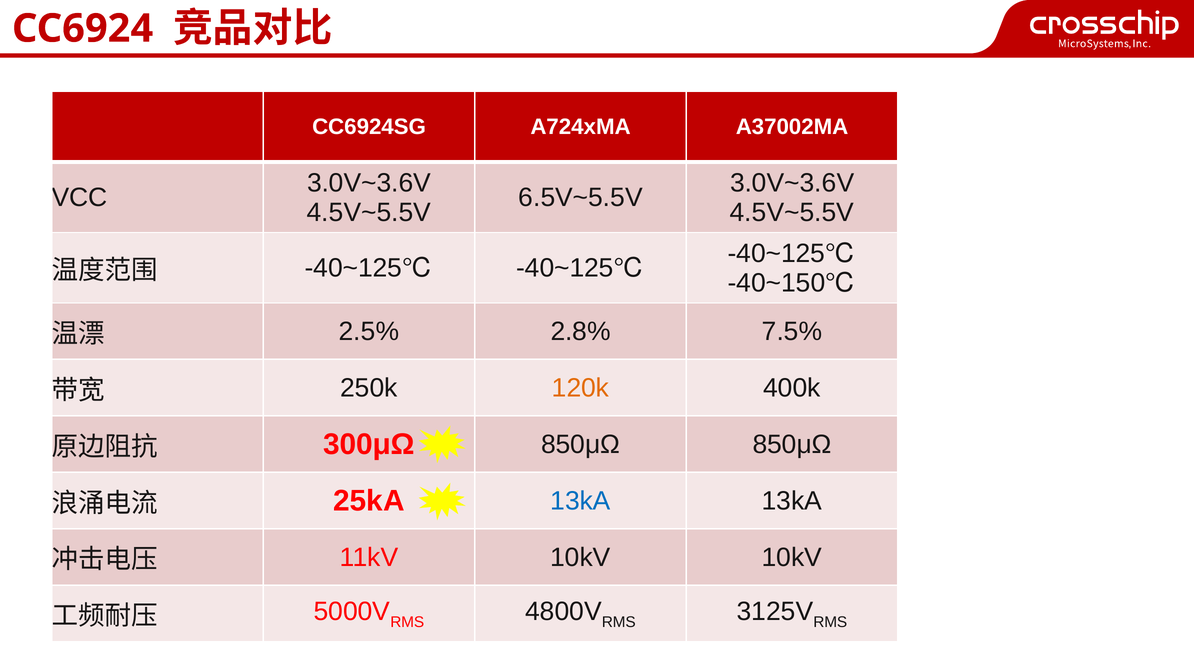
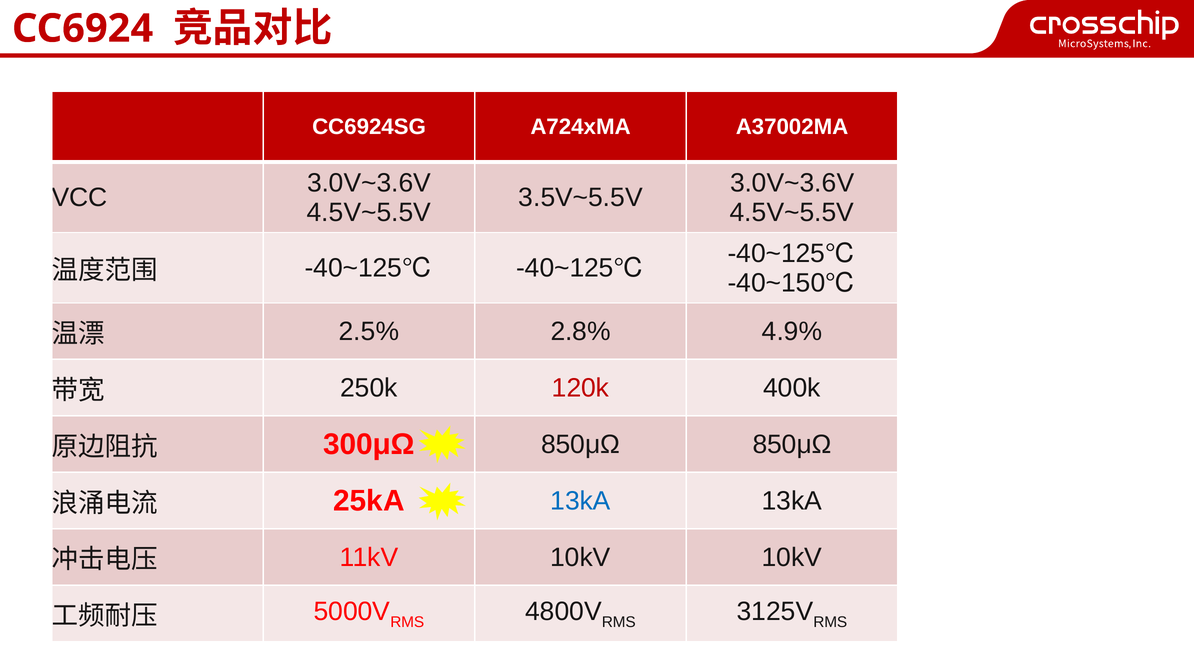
6.5V~5.5V: 6.5V~5.5V -> 3.5V~5.5V (581, 198)
7.5%: 7.5% -> 4.9% (792, 331)
120k colour: orange -> red (581, 388)
